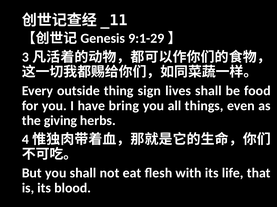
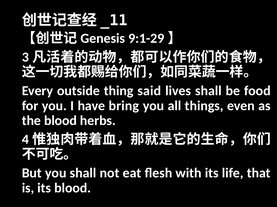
sign: sign -> said (149, 91)
the giving: giving -> blood (60, 121)
